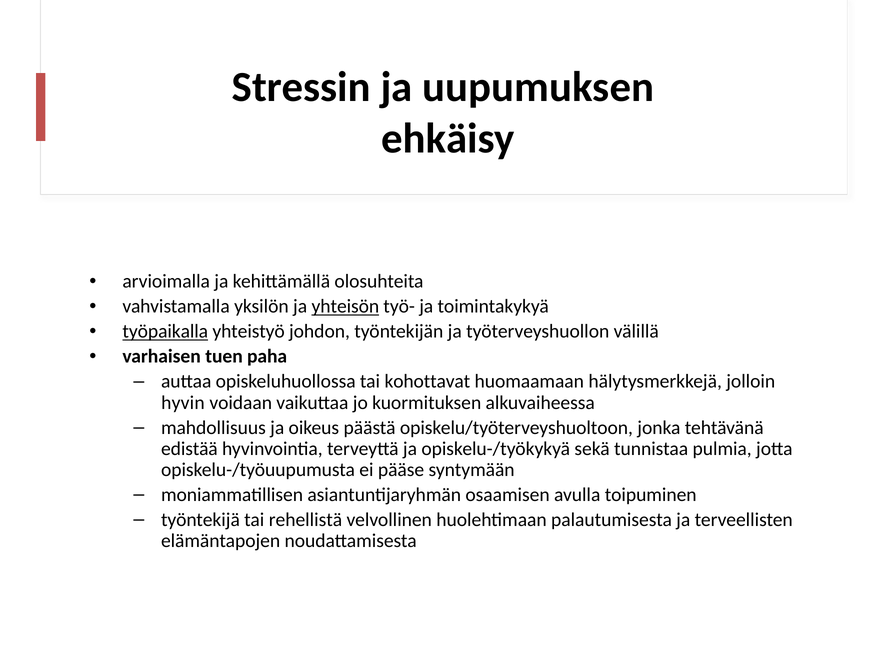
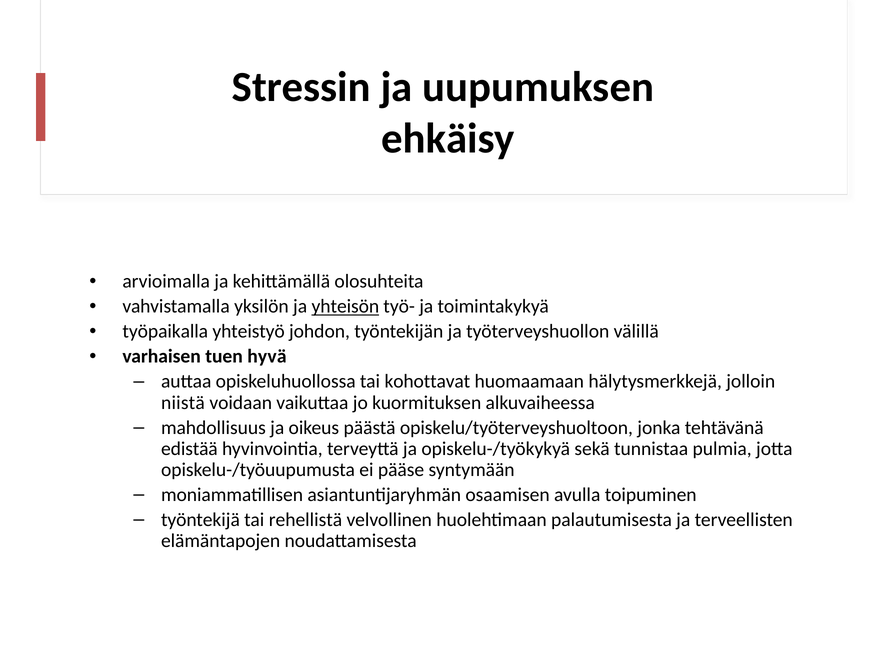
työpaikalla underline: present -> none (165, 331)
paha: paha -> hyvä (267, 356)
hyvin: hyvin -> niistä (183, 402)
